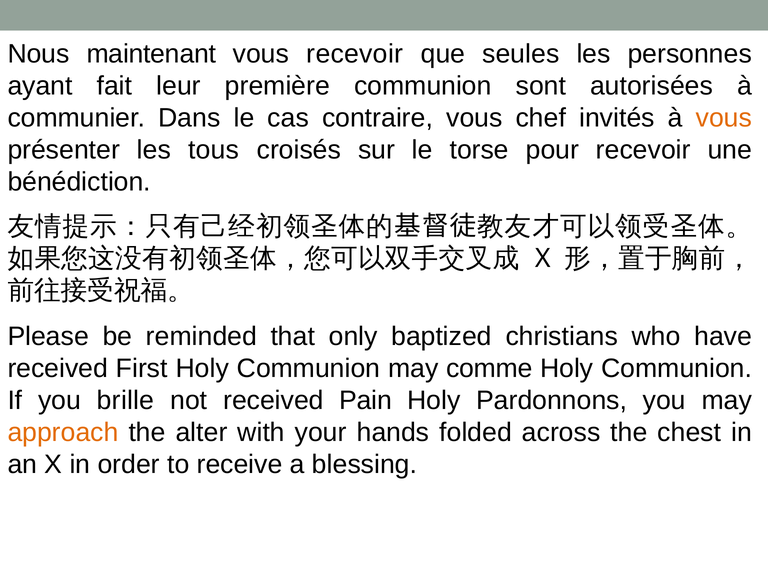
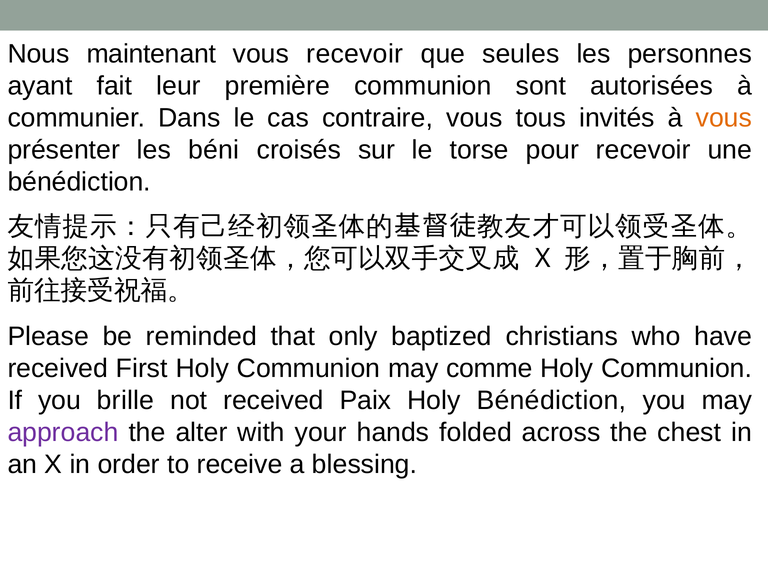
chef: chef -> tous (541, 118)
tous: tous -> béni (214, 150)
Pain: Pain -> Paix (365, 400)
Holy Pardonnons: Pardonnons -> Bénédiction (552, 400)
approach colour: orange -> purple (63, 432)
